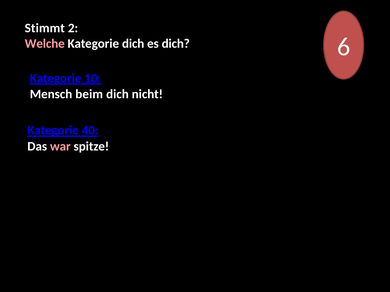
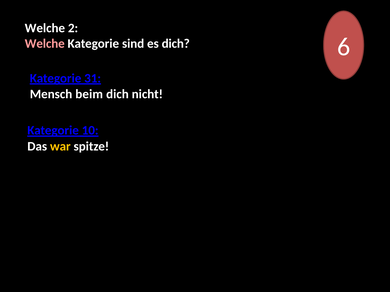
Stimmt: Stimmt -> Welche (45, 28)
Kategorie dich: dich -> sind (133, 44)
10: 10 -> 31 (93, 78)
40: 40 -> 10 (90, 131)
war colour: pink -> yellow (60, 147)
